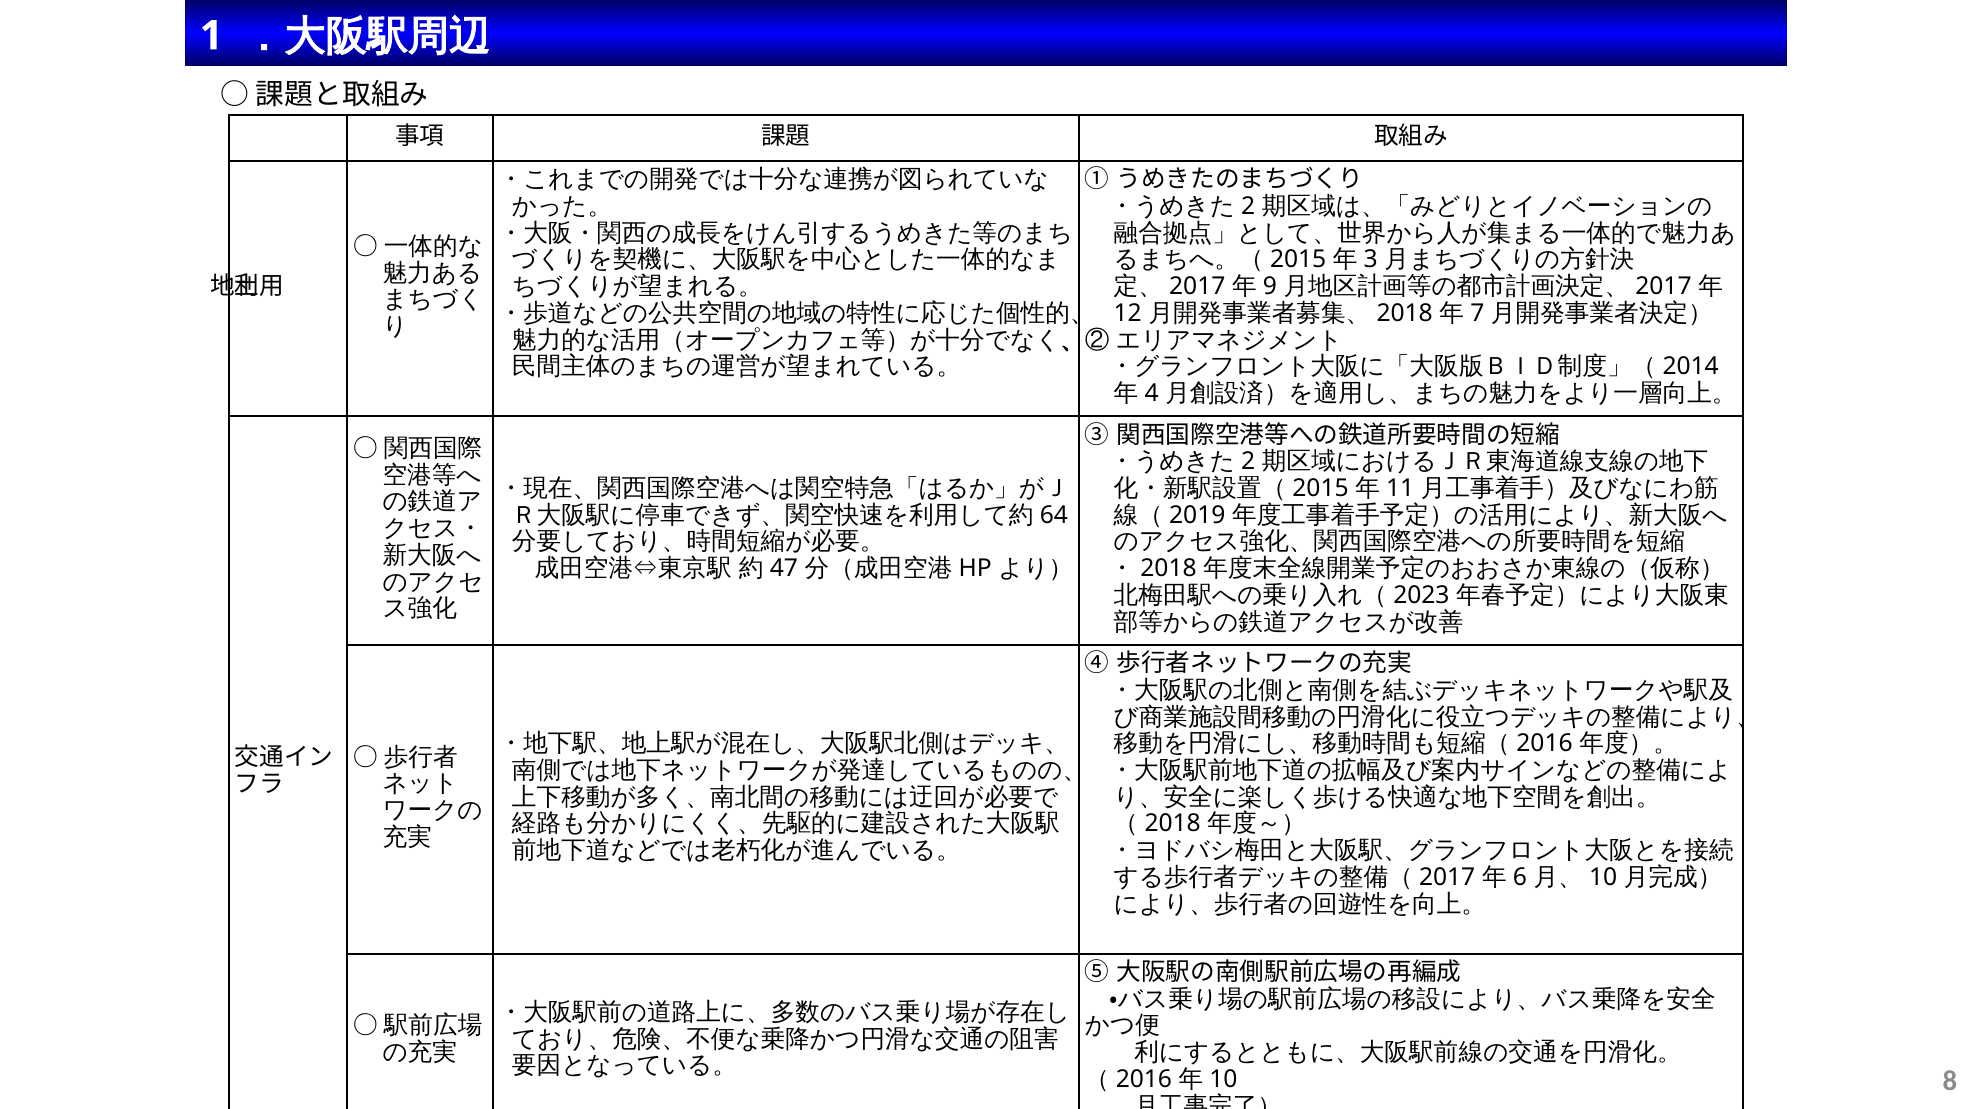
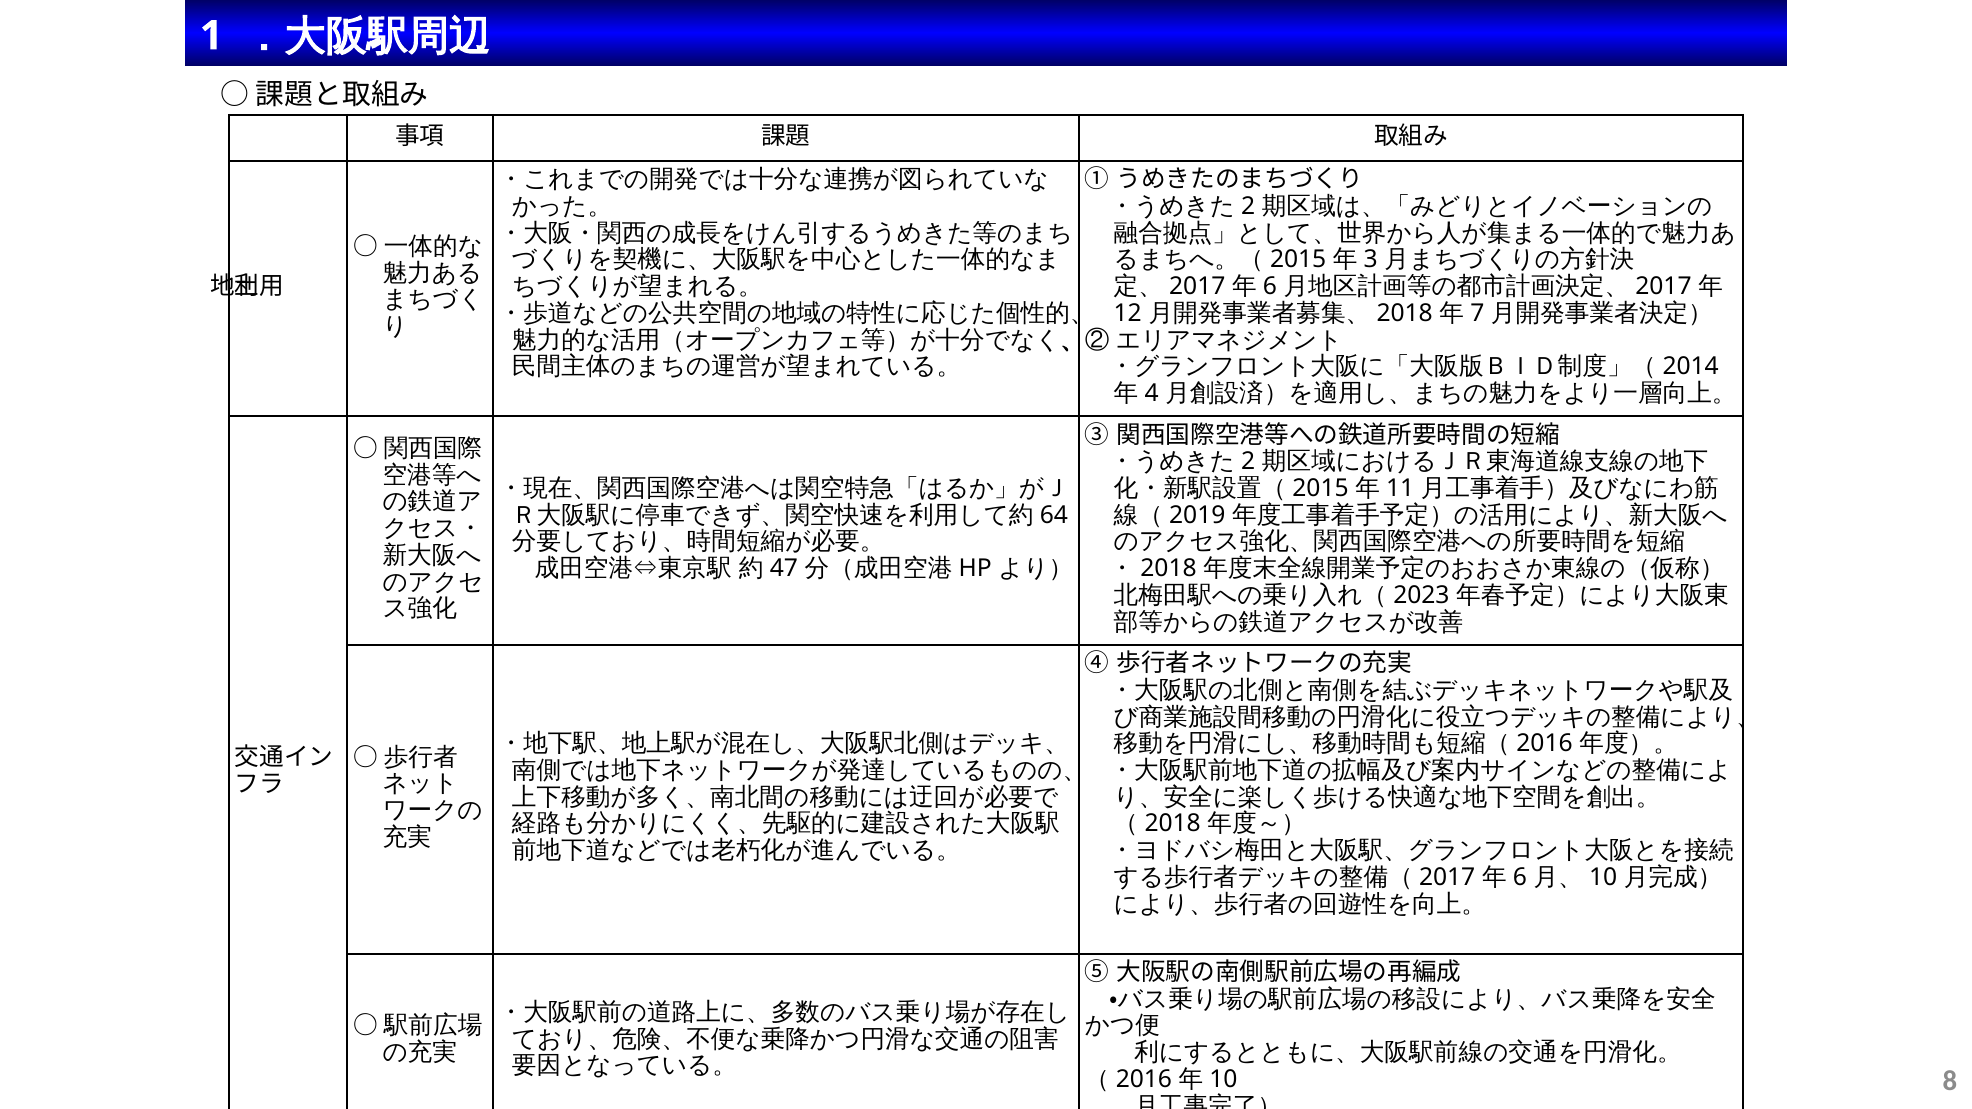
9: 9 -> 6 (1270, 287)
